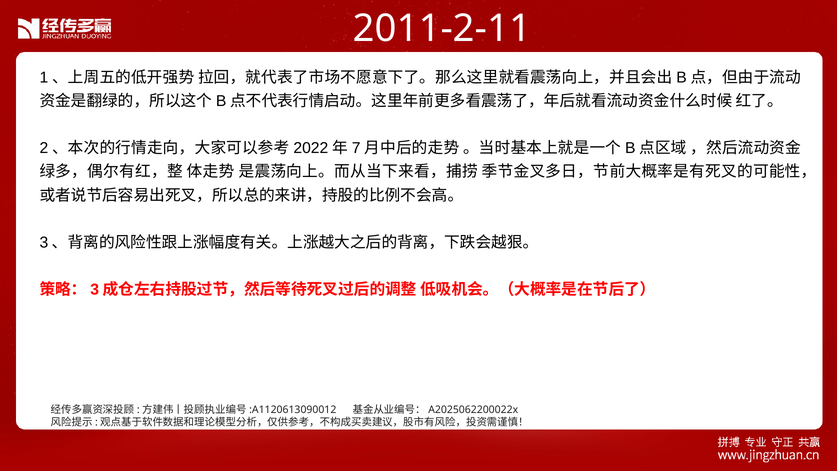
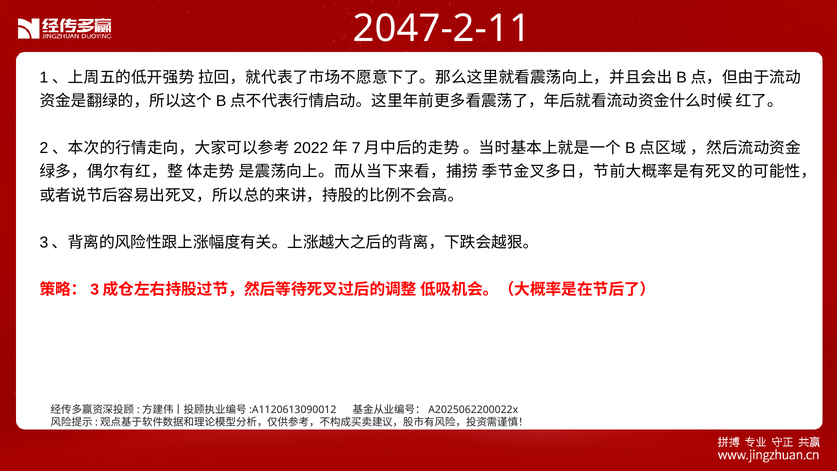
2011-2-11: 2011-2-11 -> 2047-2-11 (442, 29)
